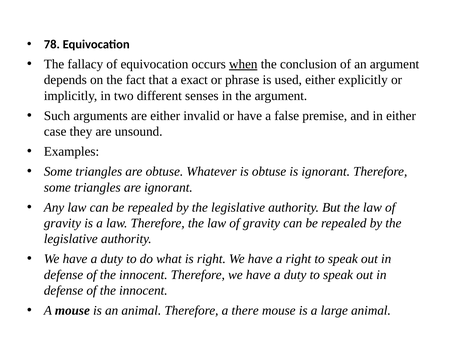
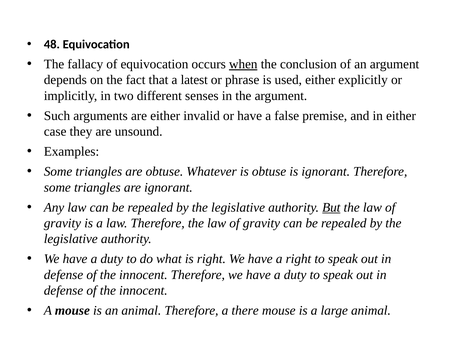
78: 78 -> 48 (52, 44)
exact: exact -> latest (194, 80)
But underline: none -> present (331, 207)
